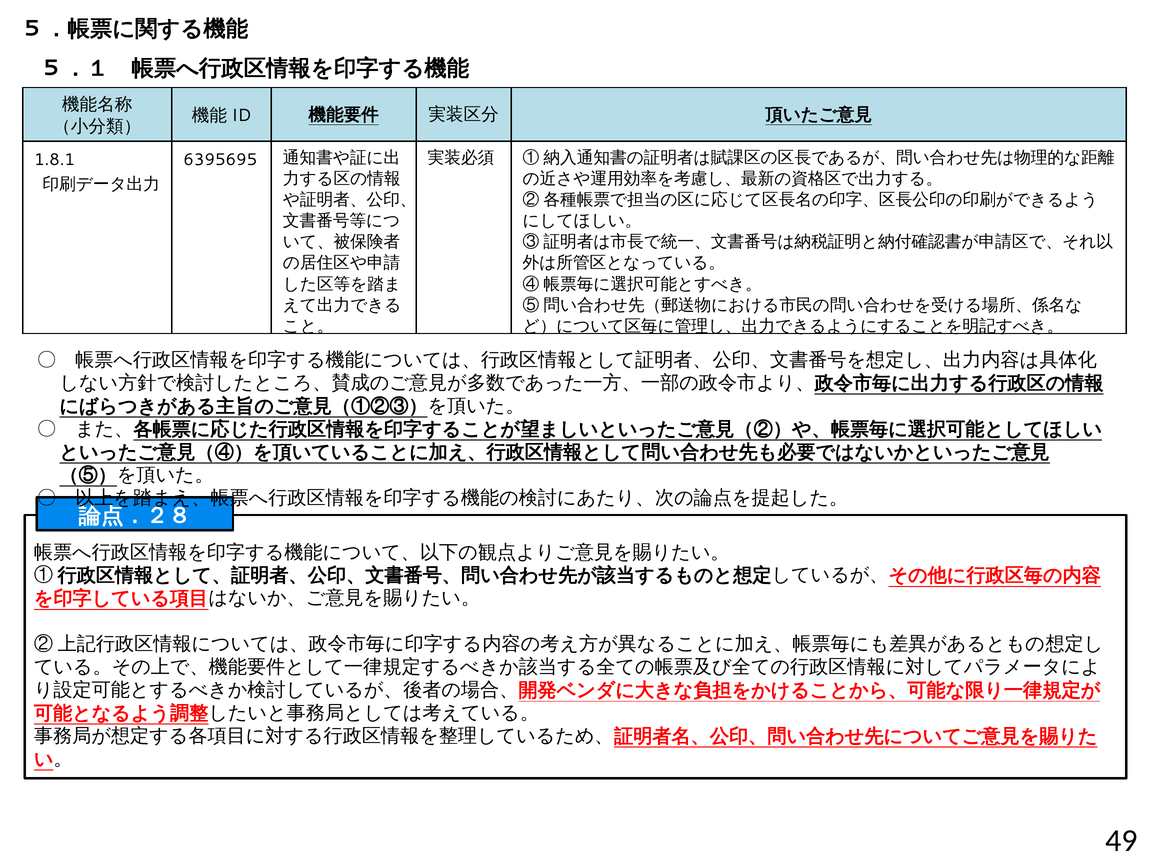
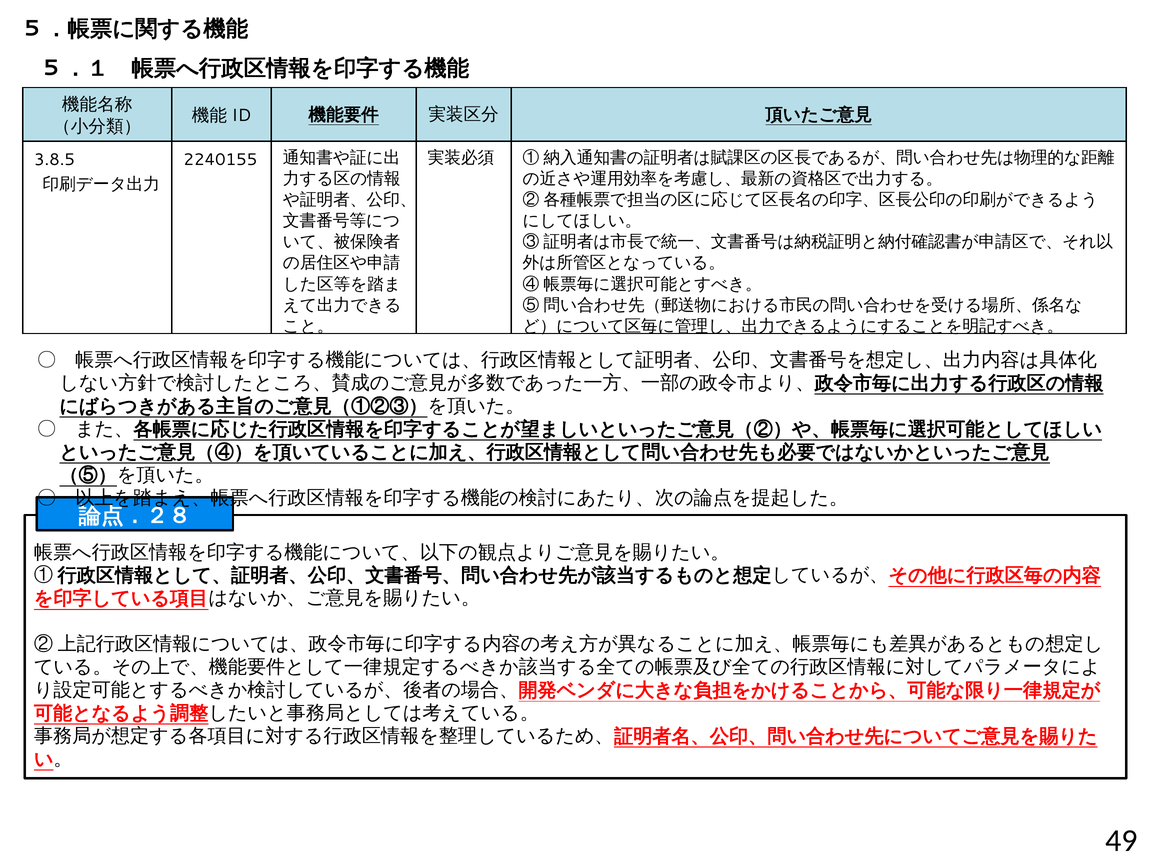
1.8.1: 1.8.1 -> 3.8.5 (55, 160)
6395695: 6395695 -> 2240155 (220, 160)
